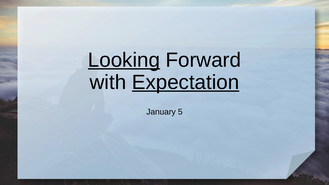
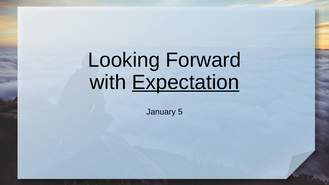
Looking underline: present -> none (124, 60)
